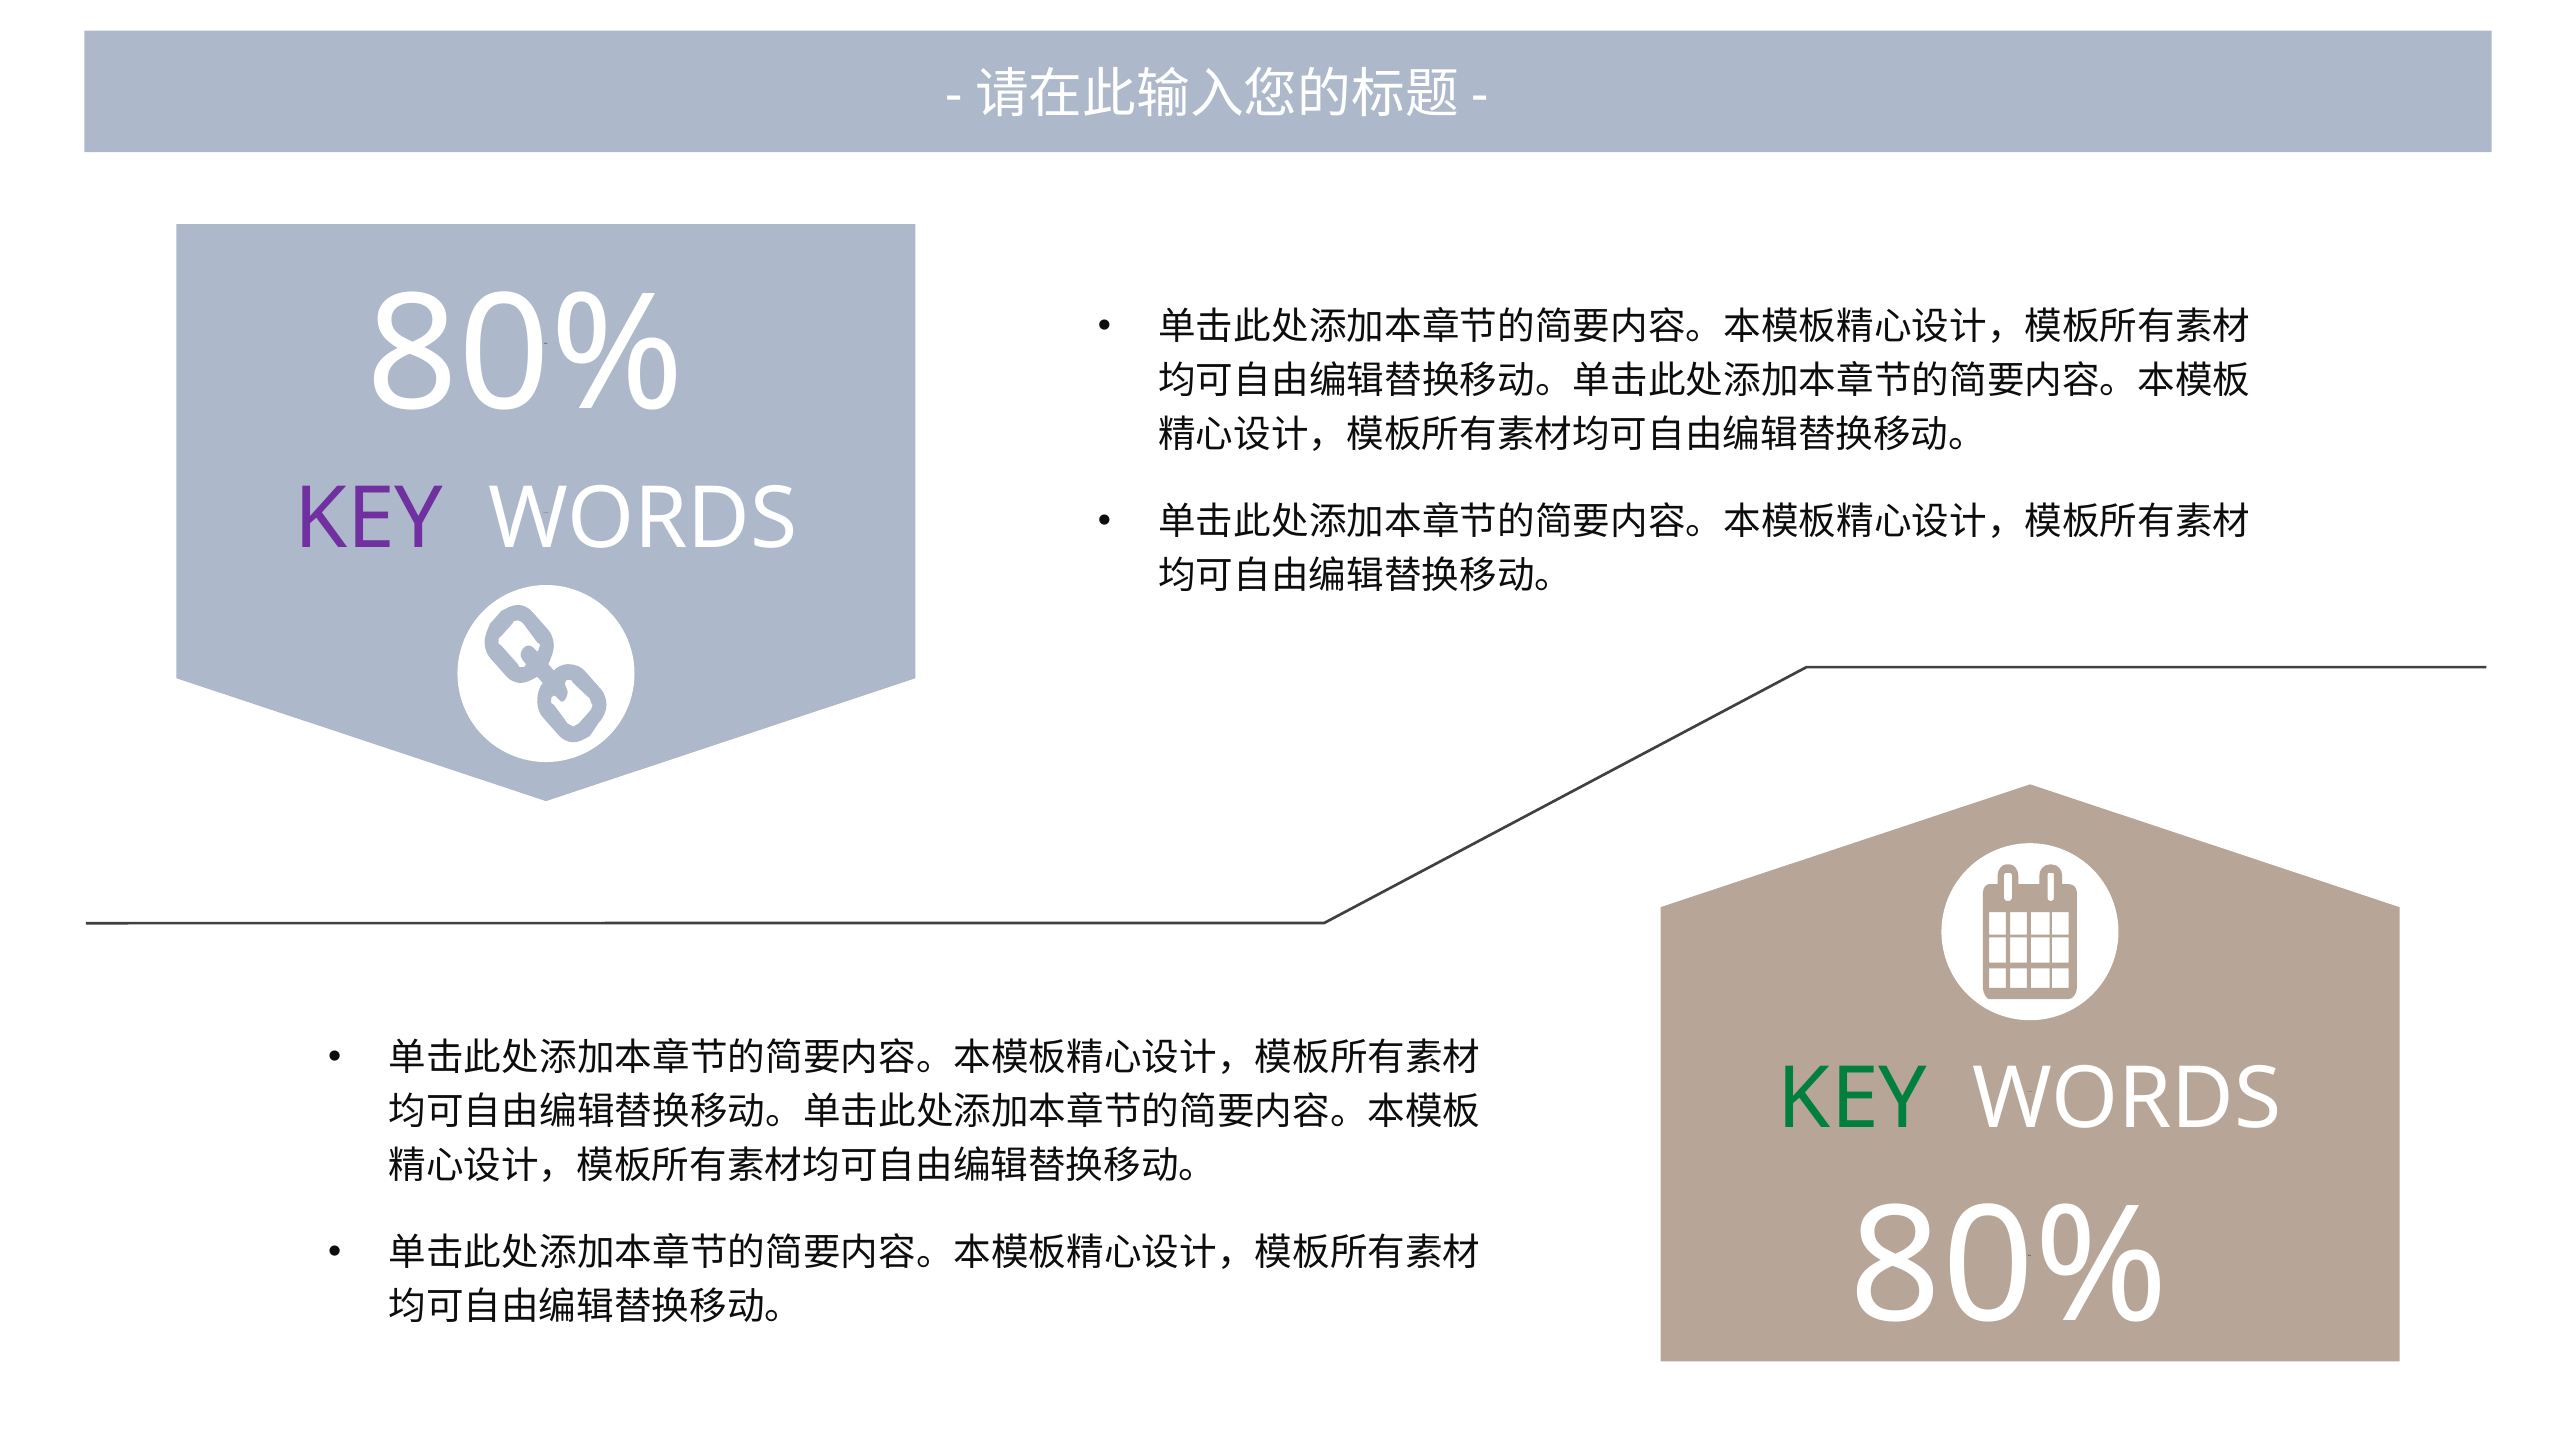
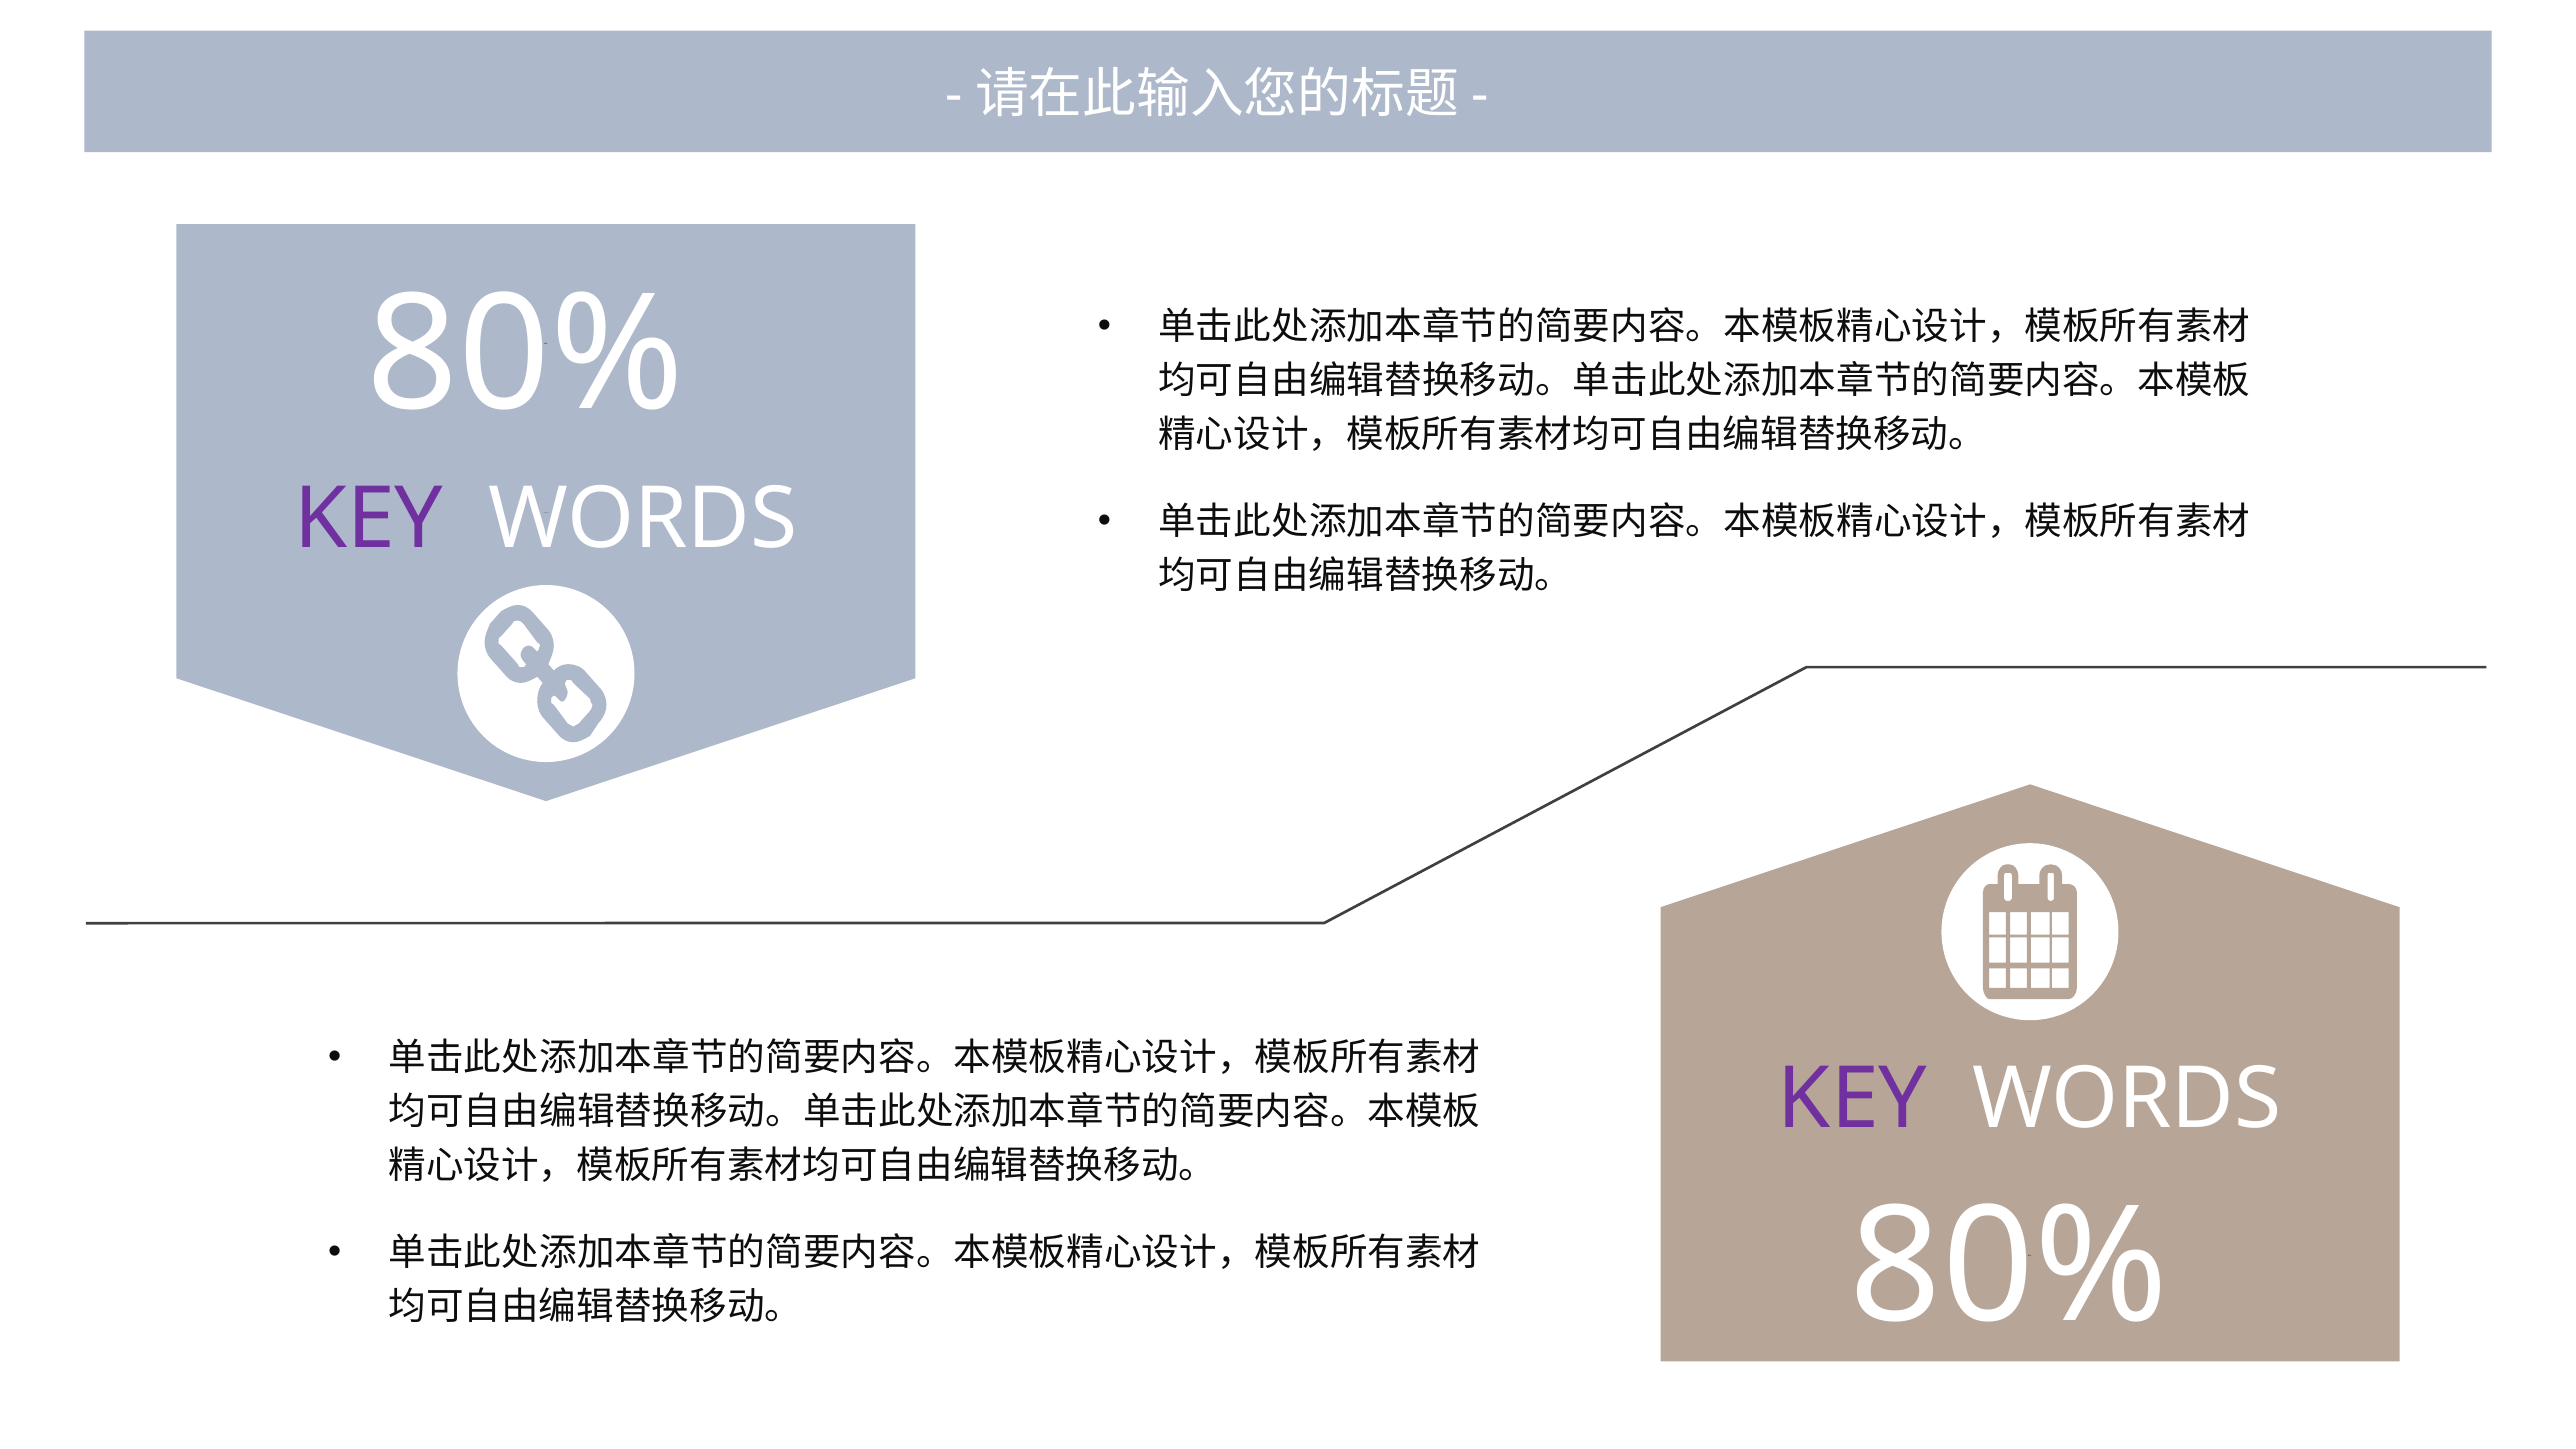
KEY colour: green -> purple (1853, 1099)
